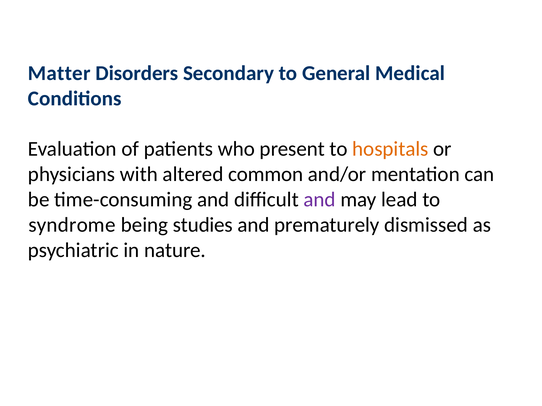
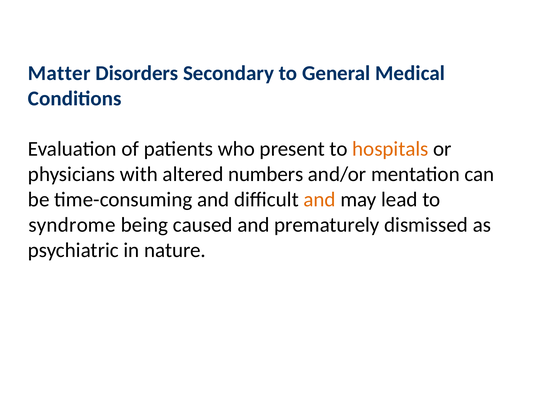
common: common -> numbers (266, 174)
and colour: purple -> orange (320, 200)
studies: studies -> caused (203, 225)
